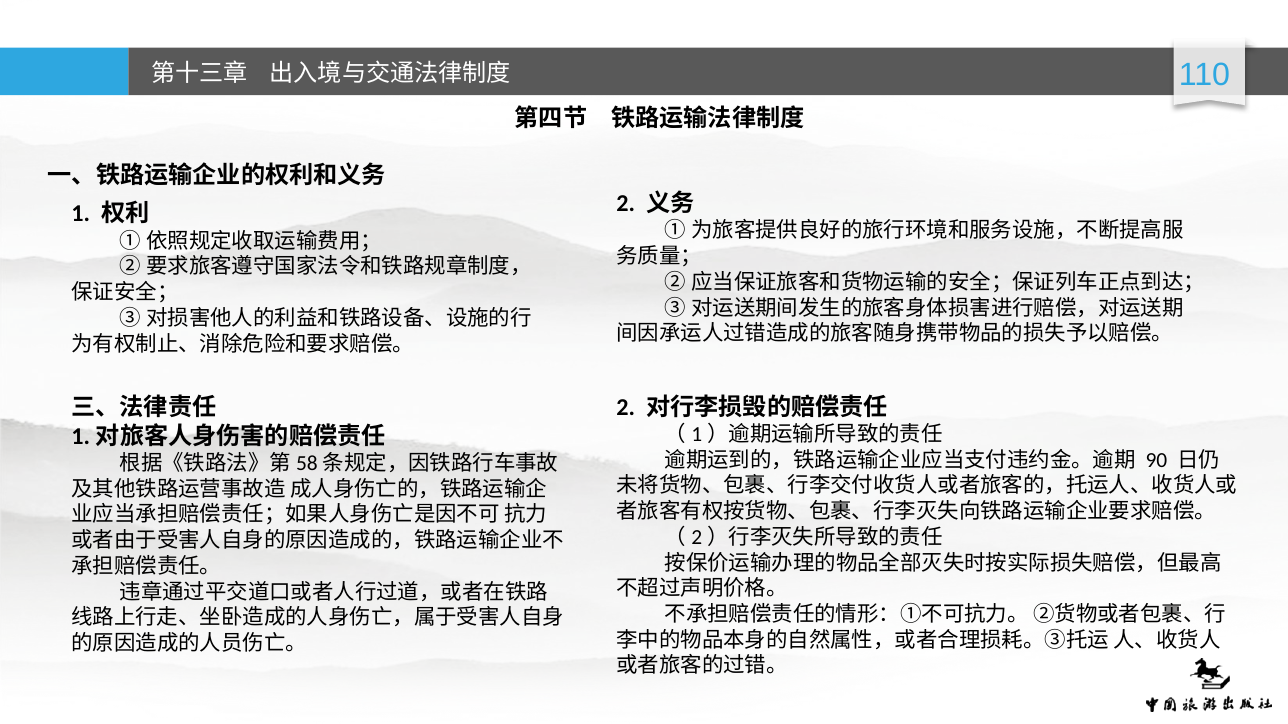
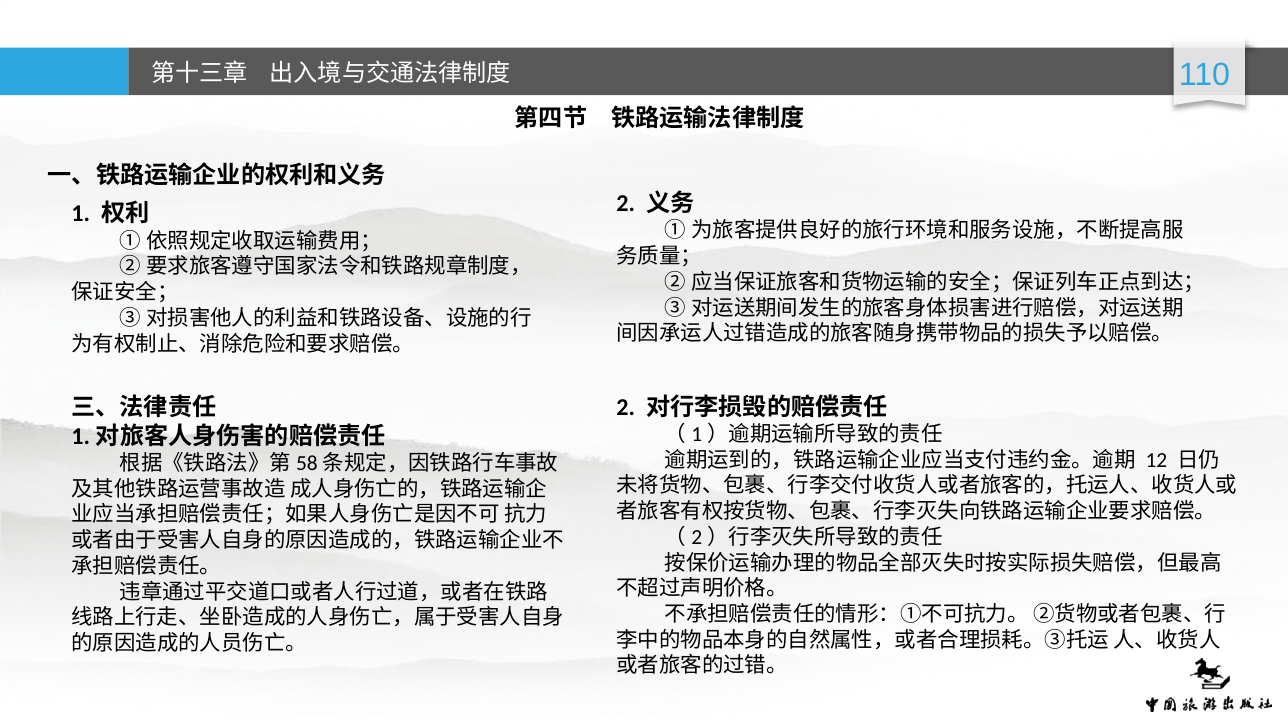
90: 90 -> 12 (1156, 460)
